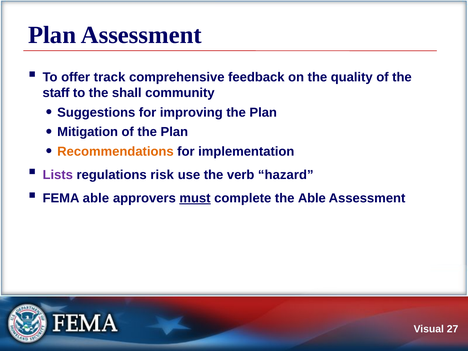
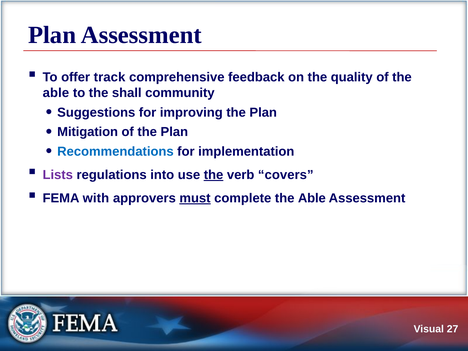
staff: staff -> able (56, 93)
Recommendations colour: orange -> blue (115, 151)
risk: risk -> into (162, 175)
the underline: none -> present (214, 175)
hazard: hazard -> covers (286, 175)
FEMA able: able -> with (96, 198)
